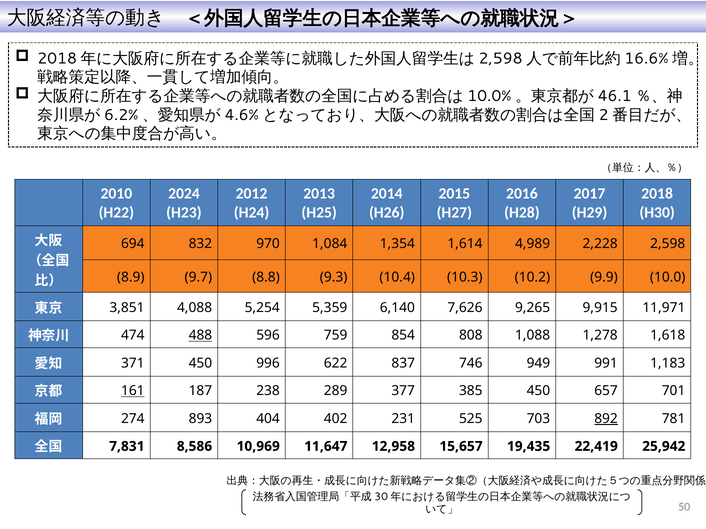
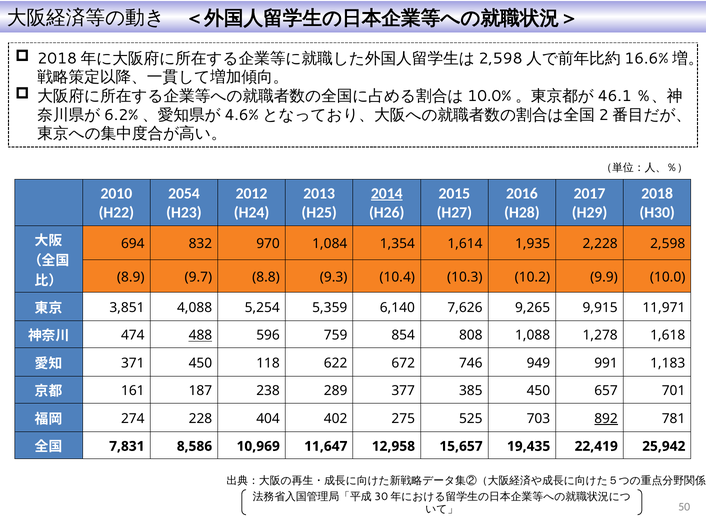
2024: 2024 -> 2054 (184, 194)
2014 underline: none -> present (387, 194)
4,989: 4,989 -> 1,935 (533, 244)
996: 996 -> 118 (268, 363)
837: 837 -> 672 (403, 363)
161 underline: present -> none (133, 391)
893: 893 -> 228 (200, 419)
231: 231 -> 275 (403, 419)
